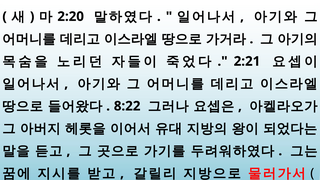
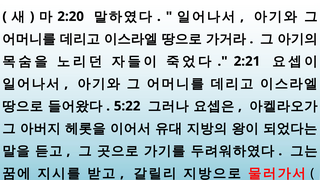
8:22: 8:22 -> 5:22 (127, 106)
